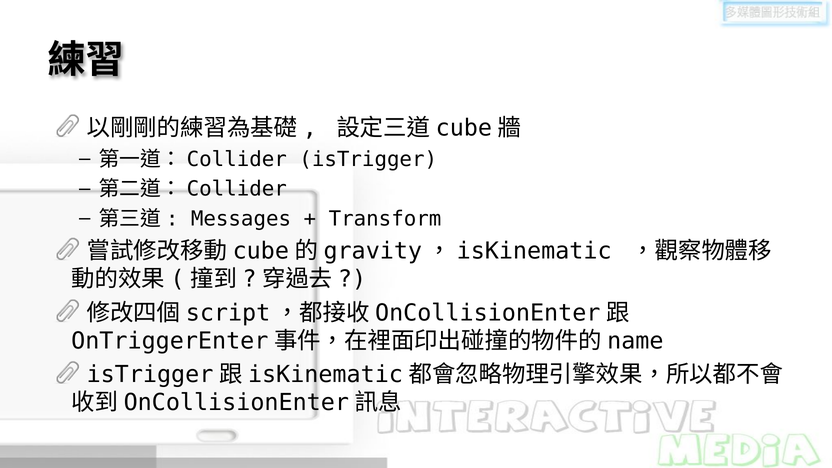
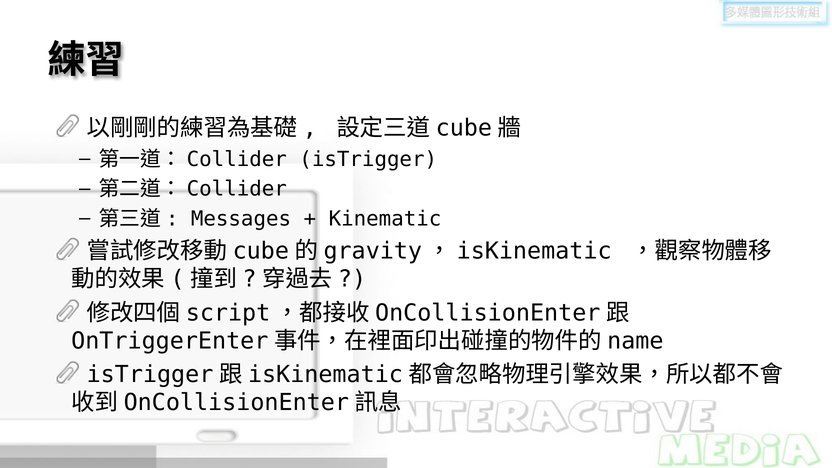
Transform: Transform -> Kinematic (385, 219)
